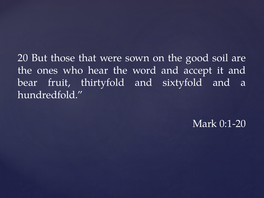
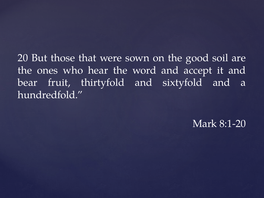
0:1-20: 0:1-20 -> 8:1-20 (233, 124)
